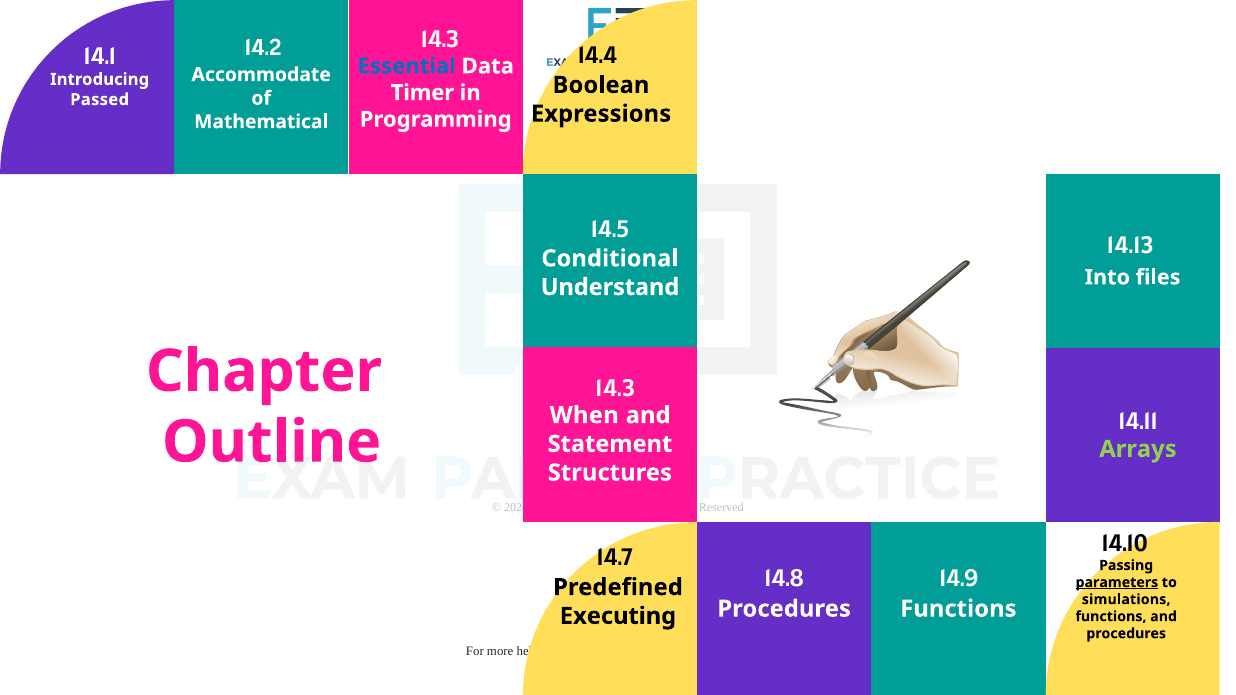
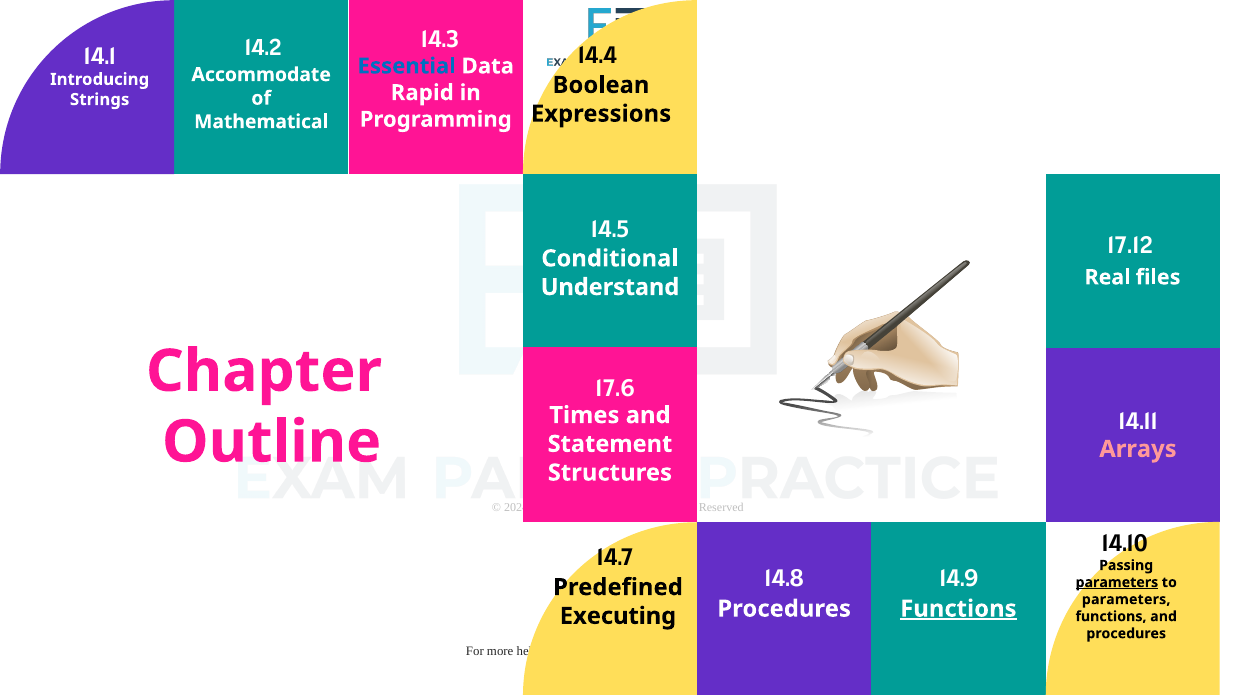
Timer: Timer -> Rapid (422, 93)
Passed: Passed -> Strings (100, 100)
14.13: 14.13 -> 17.12 (1130, 246)
Into: Into -> Real (1108, 277)
14.3: 14.3 -> 17.6 (615, 388)
When: When -> Times (584, 415)
Arrays colour: light green -> pink (1138, 449)
simulations: simulations -> parameters (1126, 600)
Functions underline: none -> present (958, 609)
